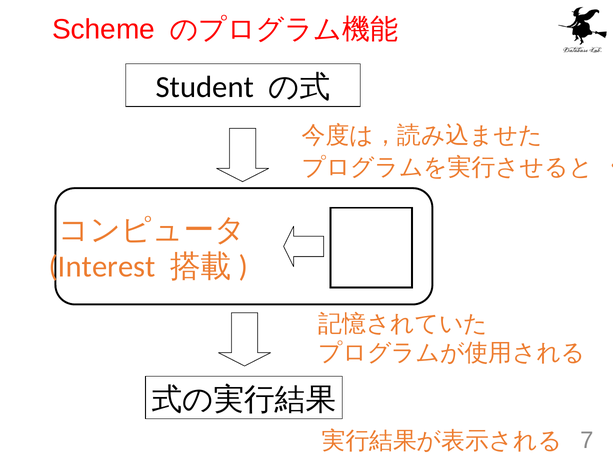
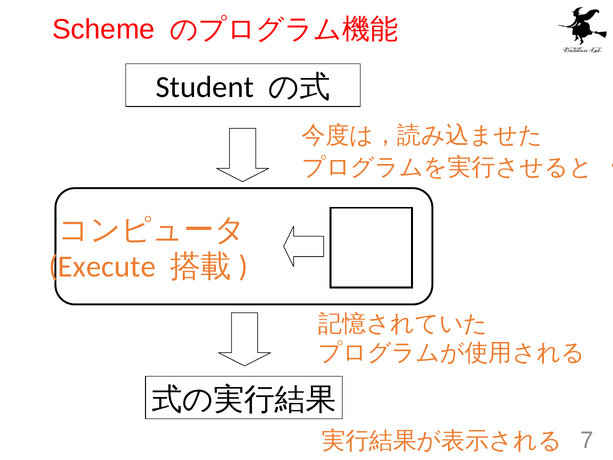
Interest: Interest -> Execute (102, 267)
